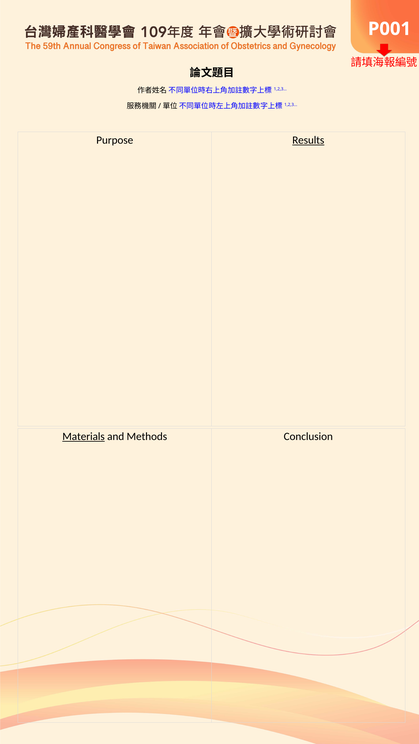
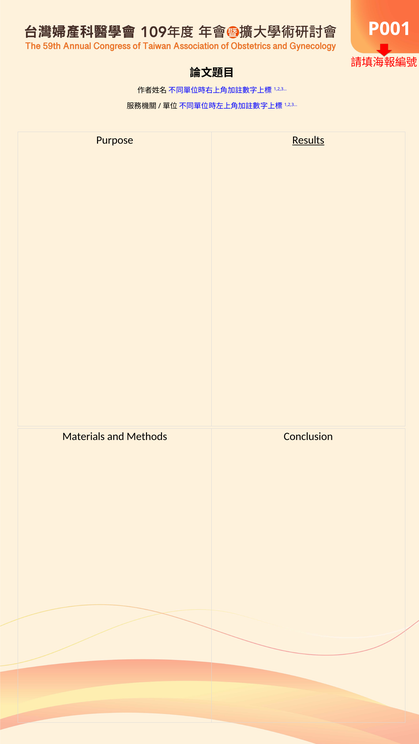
Materials underline: present -> none (84, 436)
